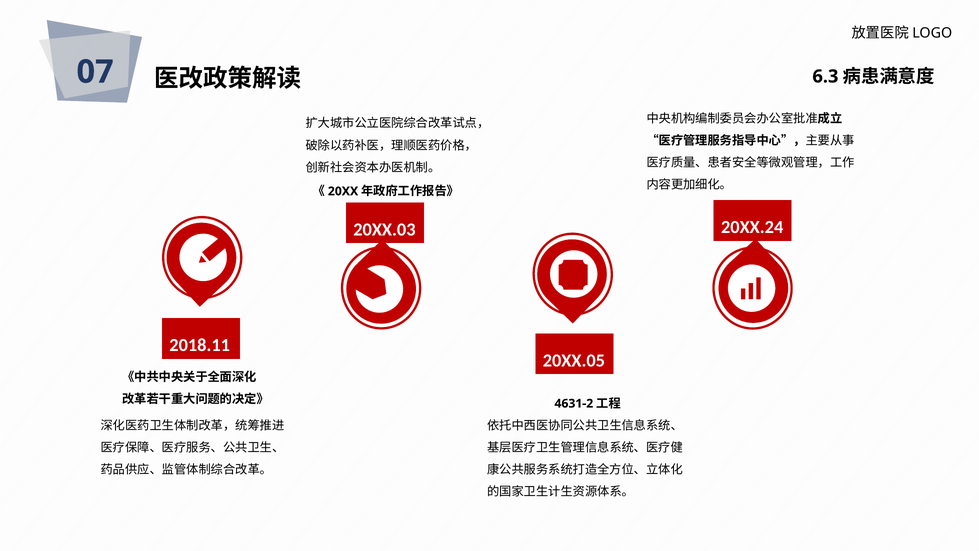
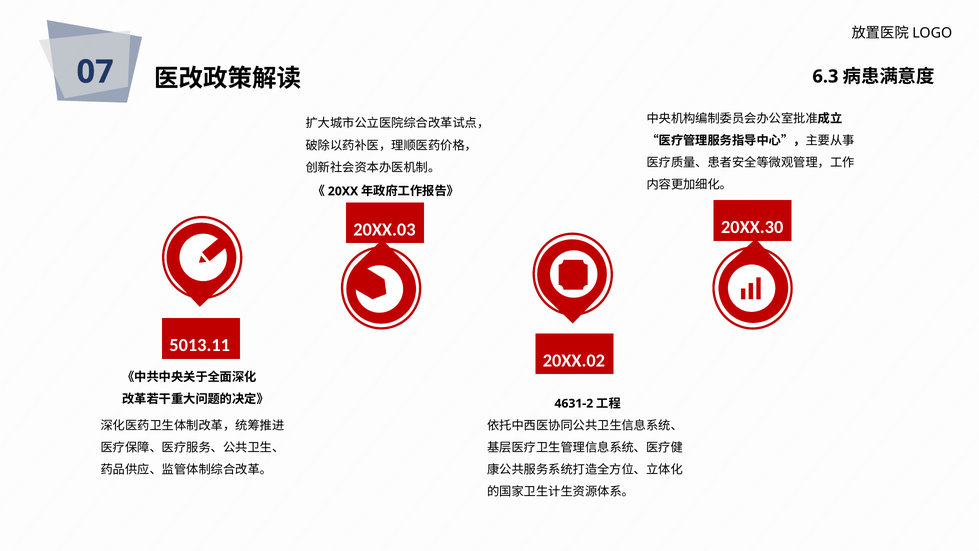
20XX.24: 20XX.24 -> 20XX.30 (752, 227)
2018.11: 2018.11 -> 5013.11 (200, 345)
20XX.05: 20XX.05 -> 20XX.02 (574, 360)
